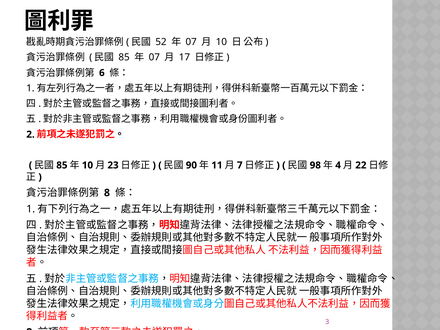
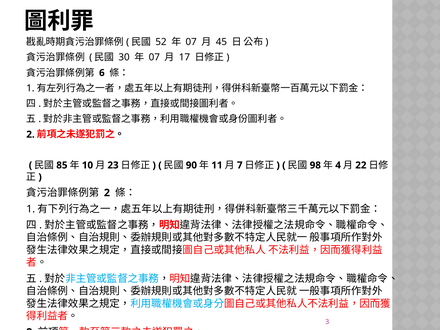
10: 10 -> 45 (221, 42)
85: 85 -> 30 (124, 57)
8: 8 -> 2 (107, 193)
